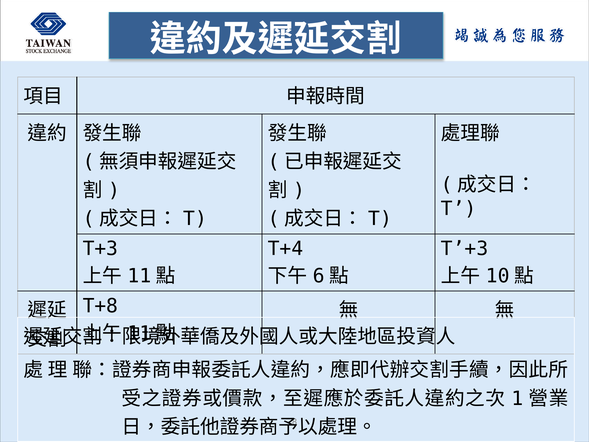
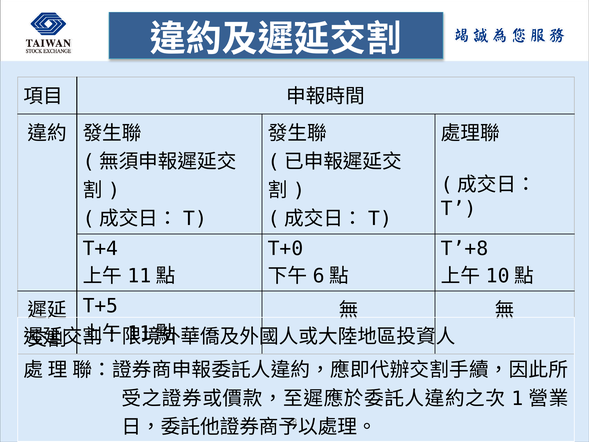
T+3: T+3 -> T+4 (100, 248)
T+4: T+4 -> T+0 (285, 248)
T’+3: T’+3 -> T’+8 (465, 248)
T+8: T+8 -> T+5 (100, 306)
